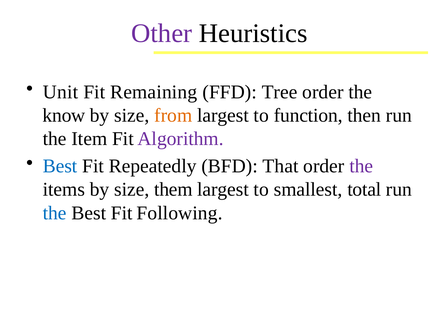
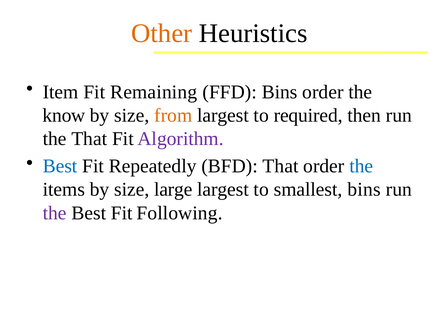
Other colour: purple -> orange (162, 33)
Unit: Unit -> Item (61, 92)
FFD Tree: Tree -> Bins (280, 92)
function: function -> required (308, 115)
the Item: Item -> That (89, 139)
the colour: purple -> blue (361, 166)
them: them -> large (173, 190)
smallest total: total -> bins (364, 190)
the colour: blue -> purple (55, 213)
